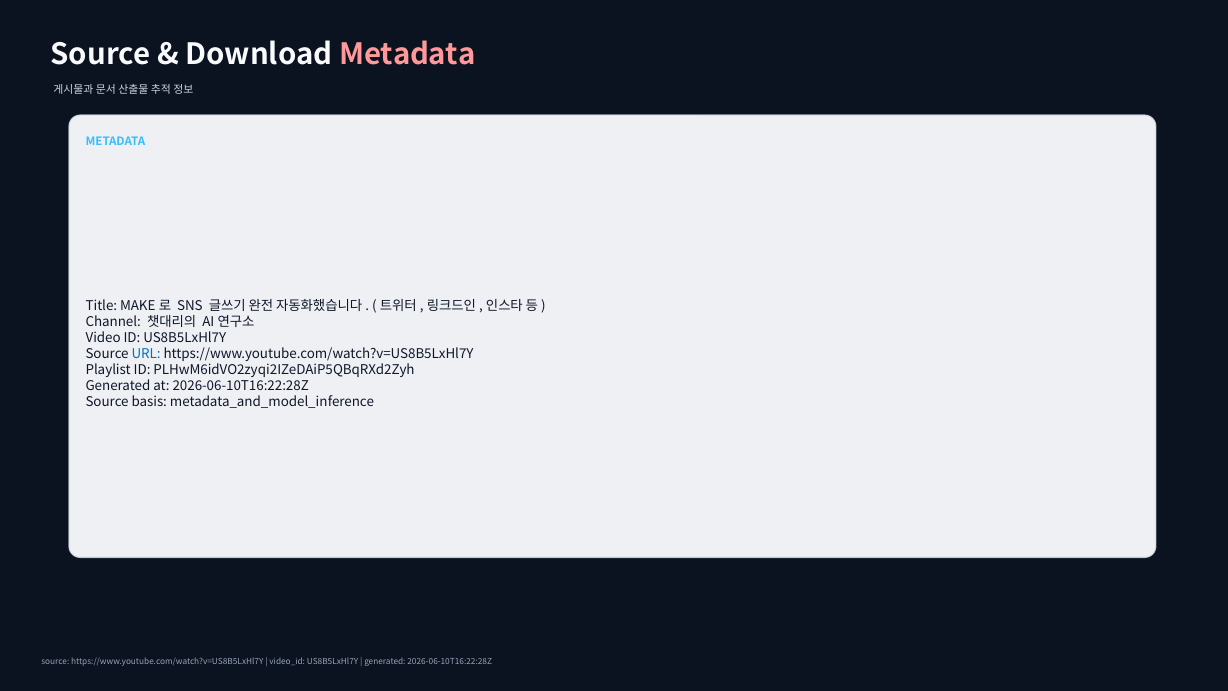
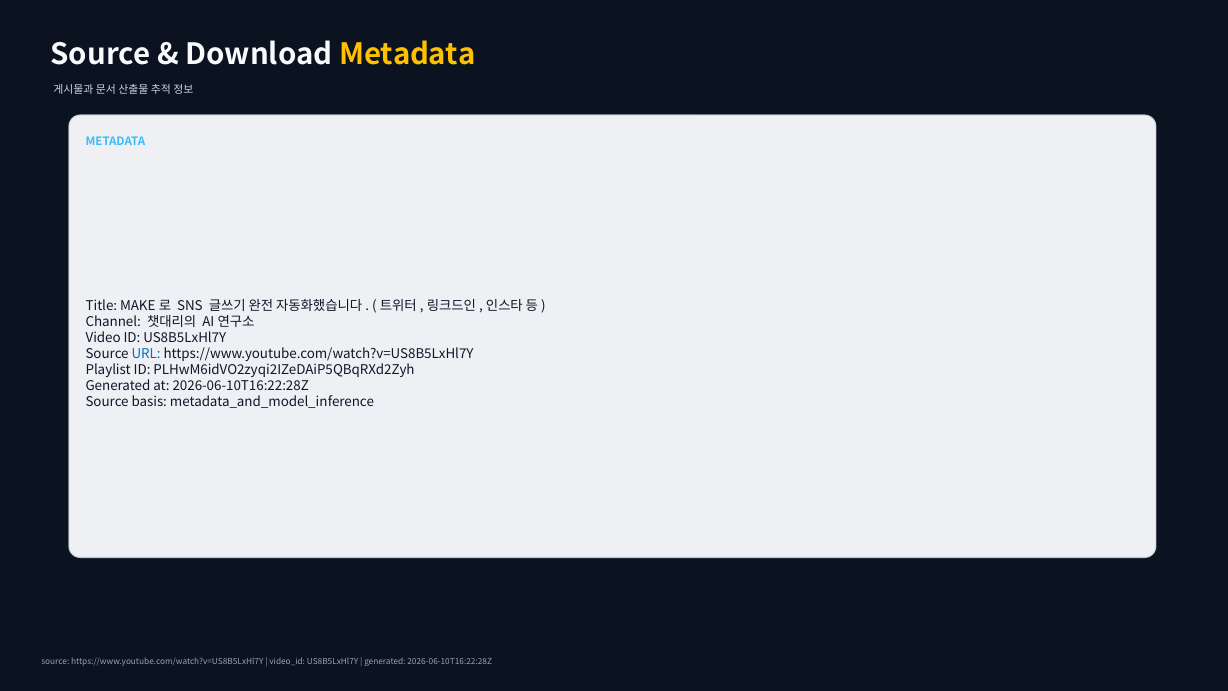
Metadata colour: pink -> yellow (407, 55)
